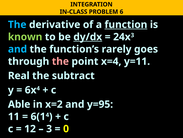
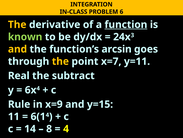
The colour: light blue -> yellow (17, 24)
dy/dx underline: present -> none (88, 37)
and colour: light blue -> yellow (17, 49)
rarely: rarely -> arcsin (117, 49)
the colour: pink -> yellow (60, 61)
x=4: x=4 -> x=7 (111, 61)
Able: Able -> Rule (19, 104)
x=2: x=2 -> x=9 (54, 104)
y=95: y=95 -> y=15 (100, 104)
12: 12 -> 14 (30, 128)
3: 3 -> 8 (49, 128)
0: 0 -> 4 (66, 128)
